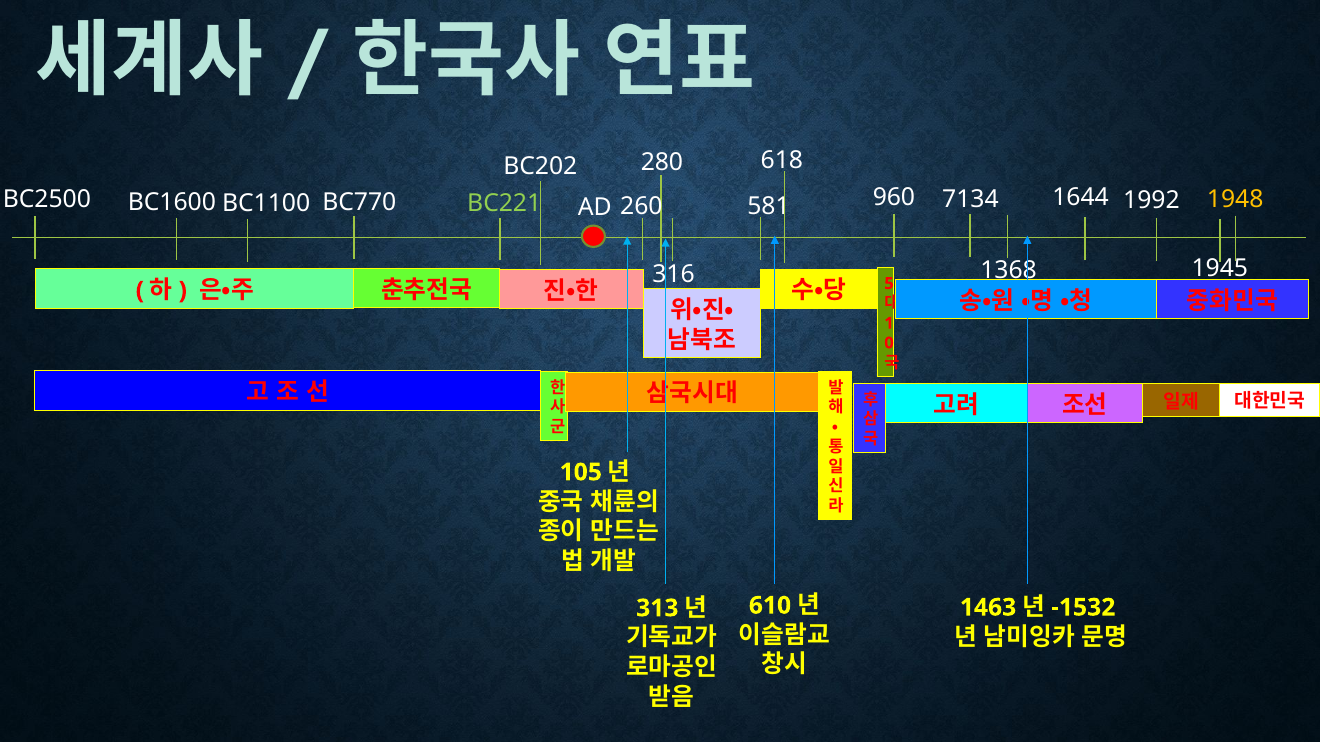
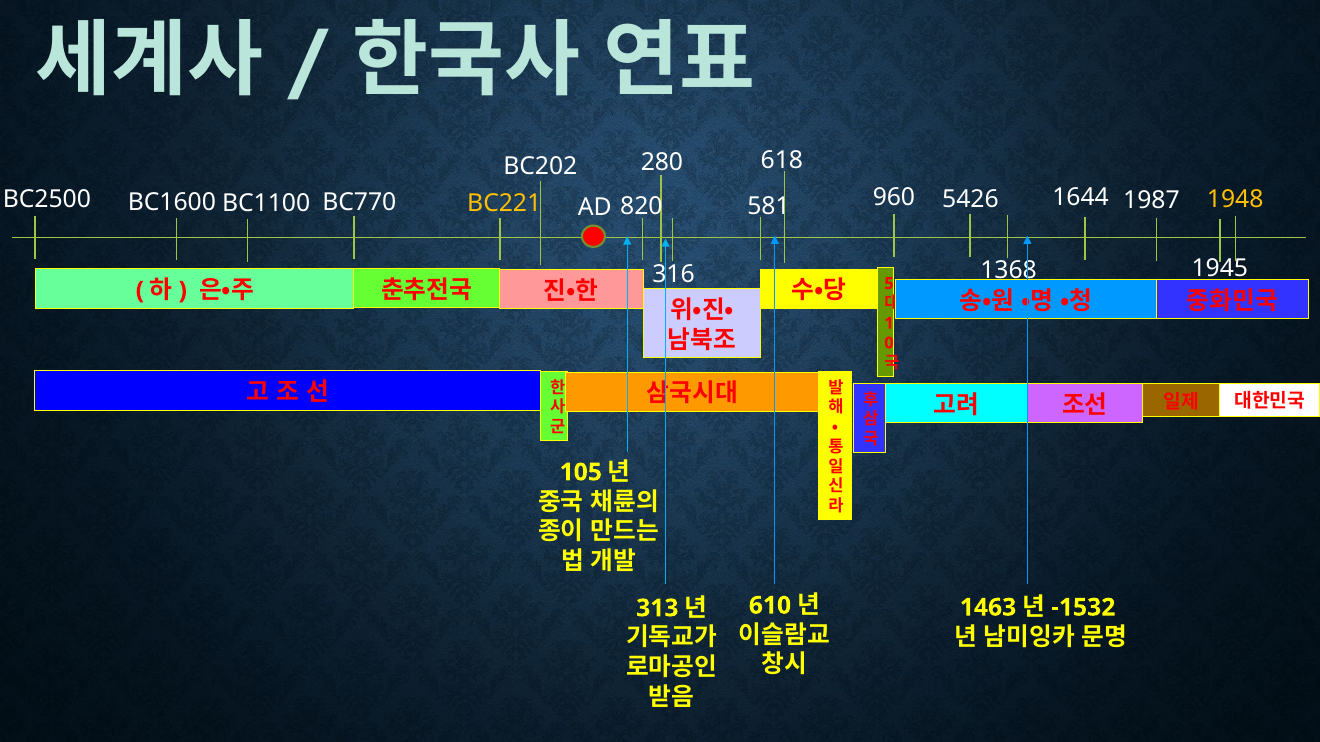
7134: 7134 -> 5426 (970, 199)
1992: 1992 -> 1987 (1151, 200)
BC221 colour: light green -> yellow (504, 204)
260: 260 -> 820 (641, 206)
